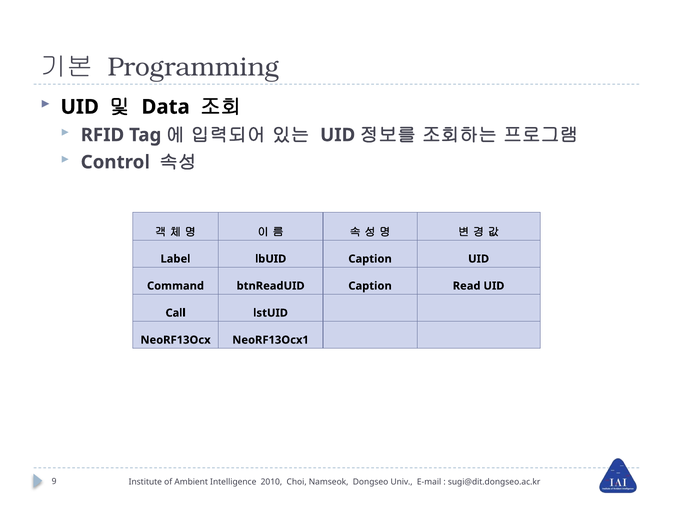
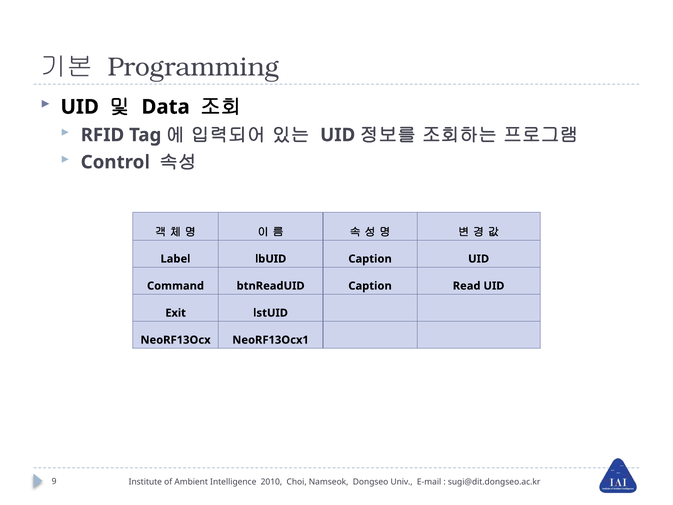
Call: Call -> Exit (176, 313)
